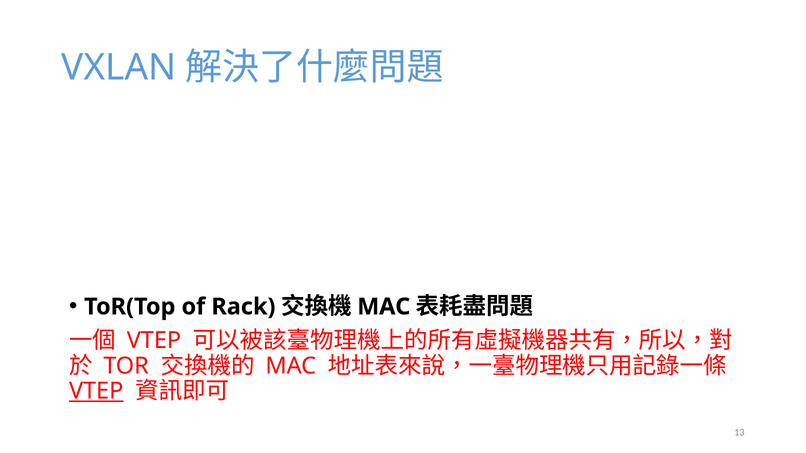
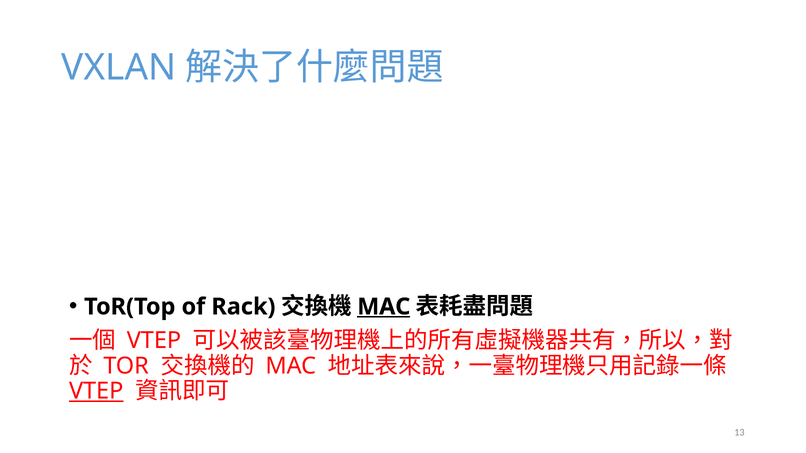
MAC underline: none -> present (384, 307)
